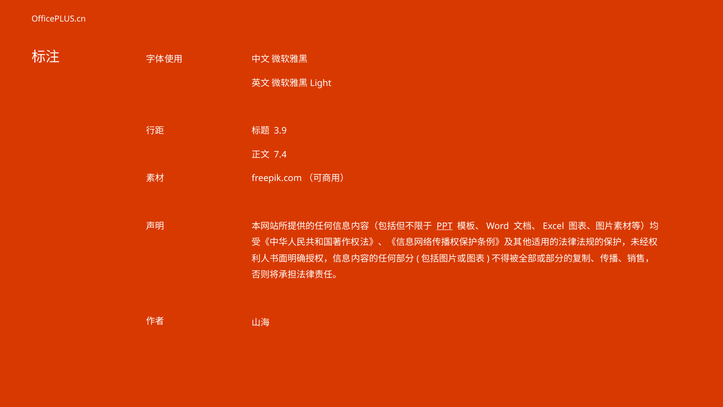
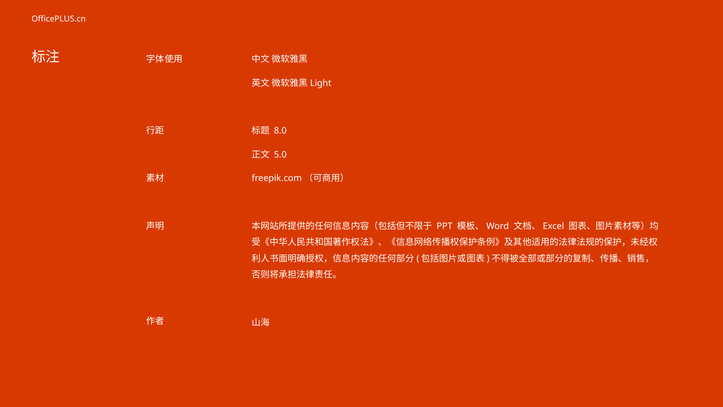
3.9: 3.9 -> 8.0 (280, 131)
7.4: 7.4 -> 5.0 (280, 154)
PPT underline: present -> none (445, 226)
